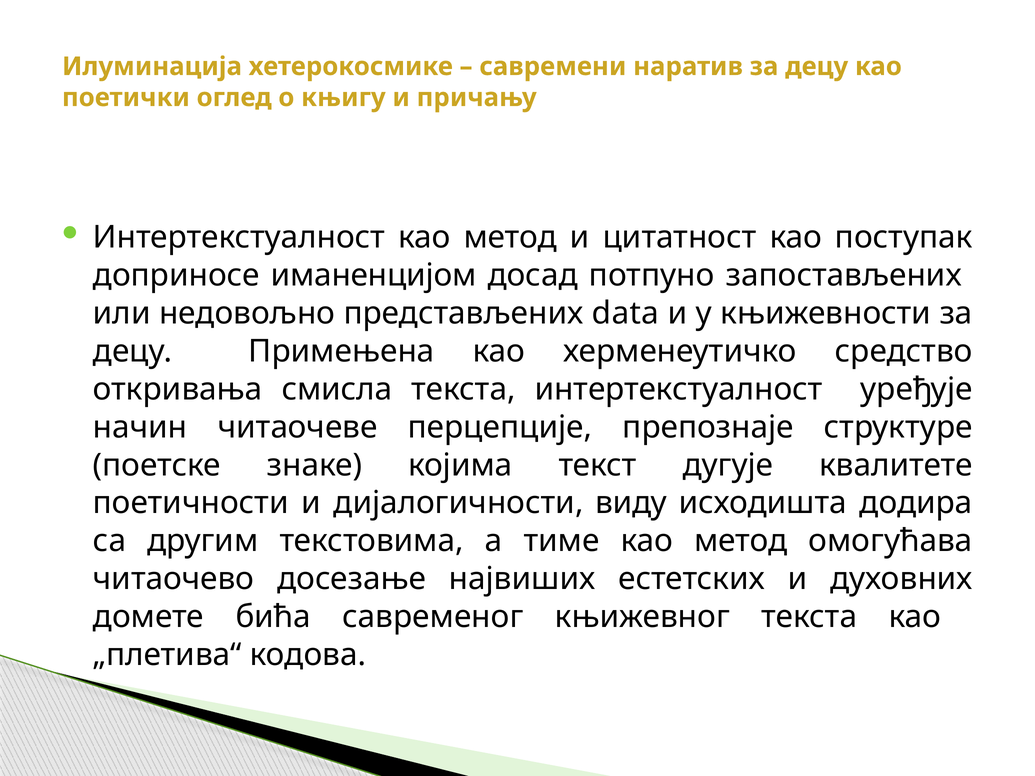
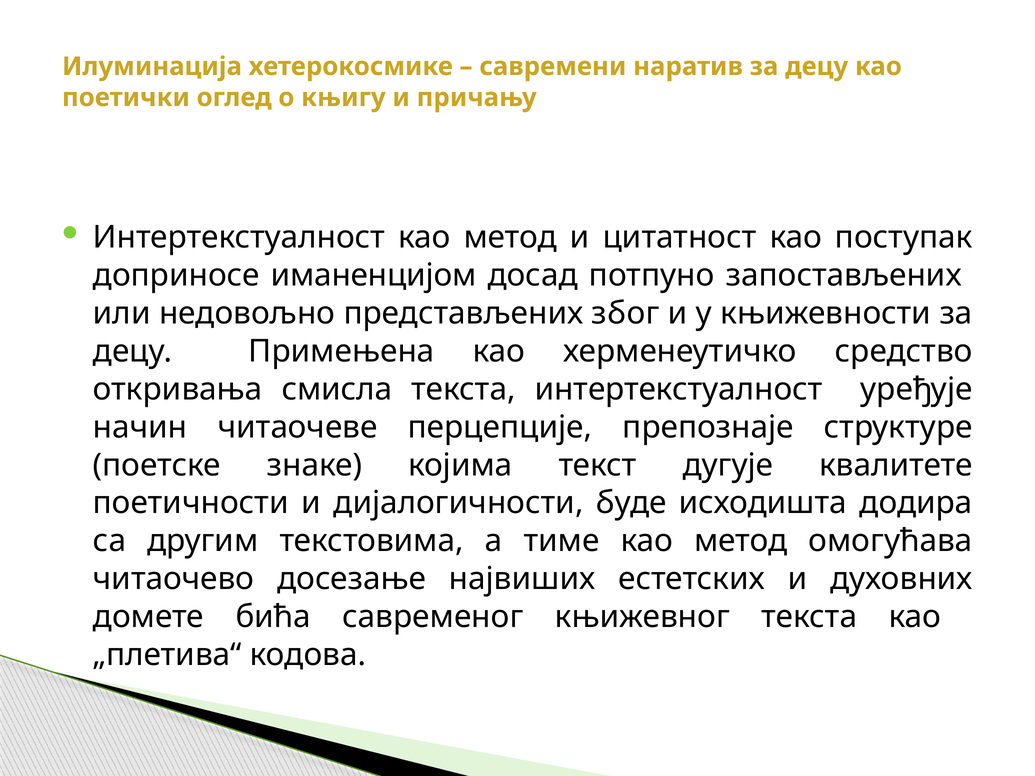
data: data -> због (625, 314)
виду: виду -> буде (631, 503)
